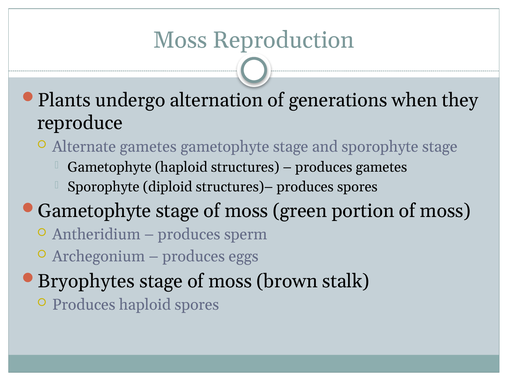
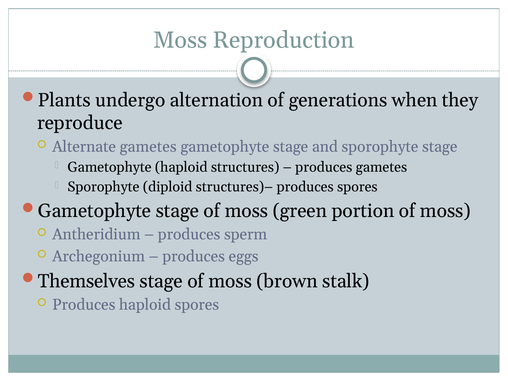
Bryophytes: Bryophytes -> Themselves (86, 281)
